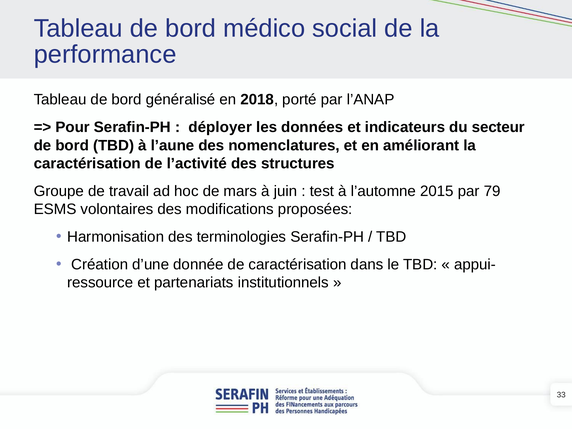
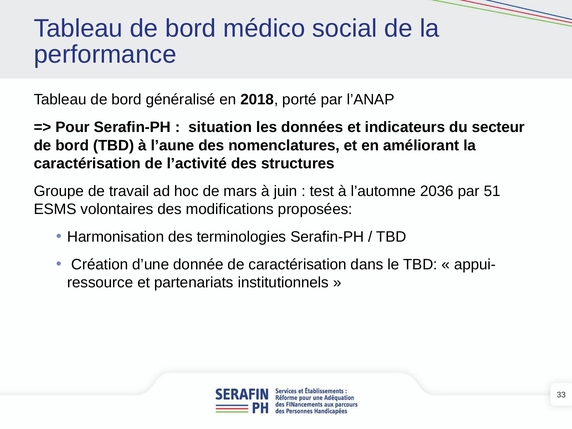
déployer: déployer -> situation (220, 127)
2015: 2015 -> 2036 (437, 191)
79: 79 -> 51 (492, 191)
